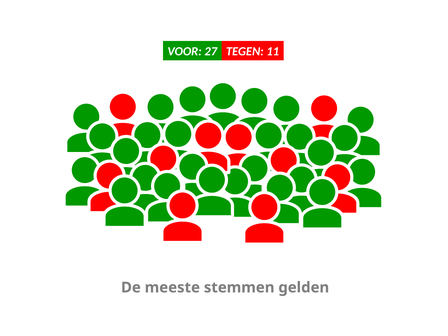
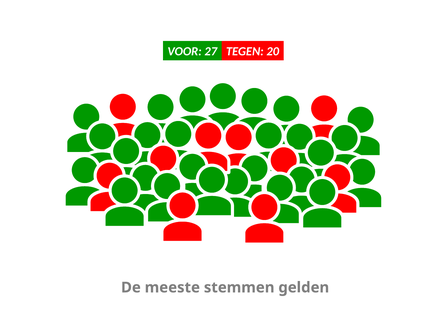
11: 11 -> 20 (273, 52)
